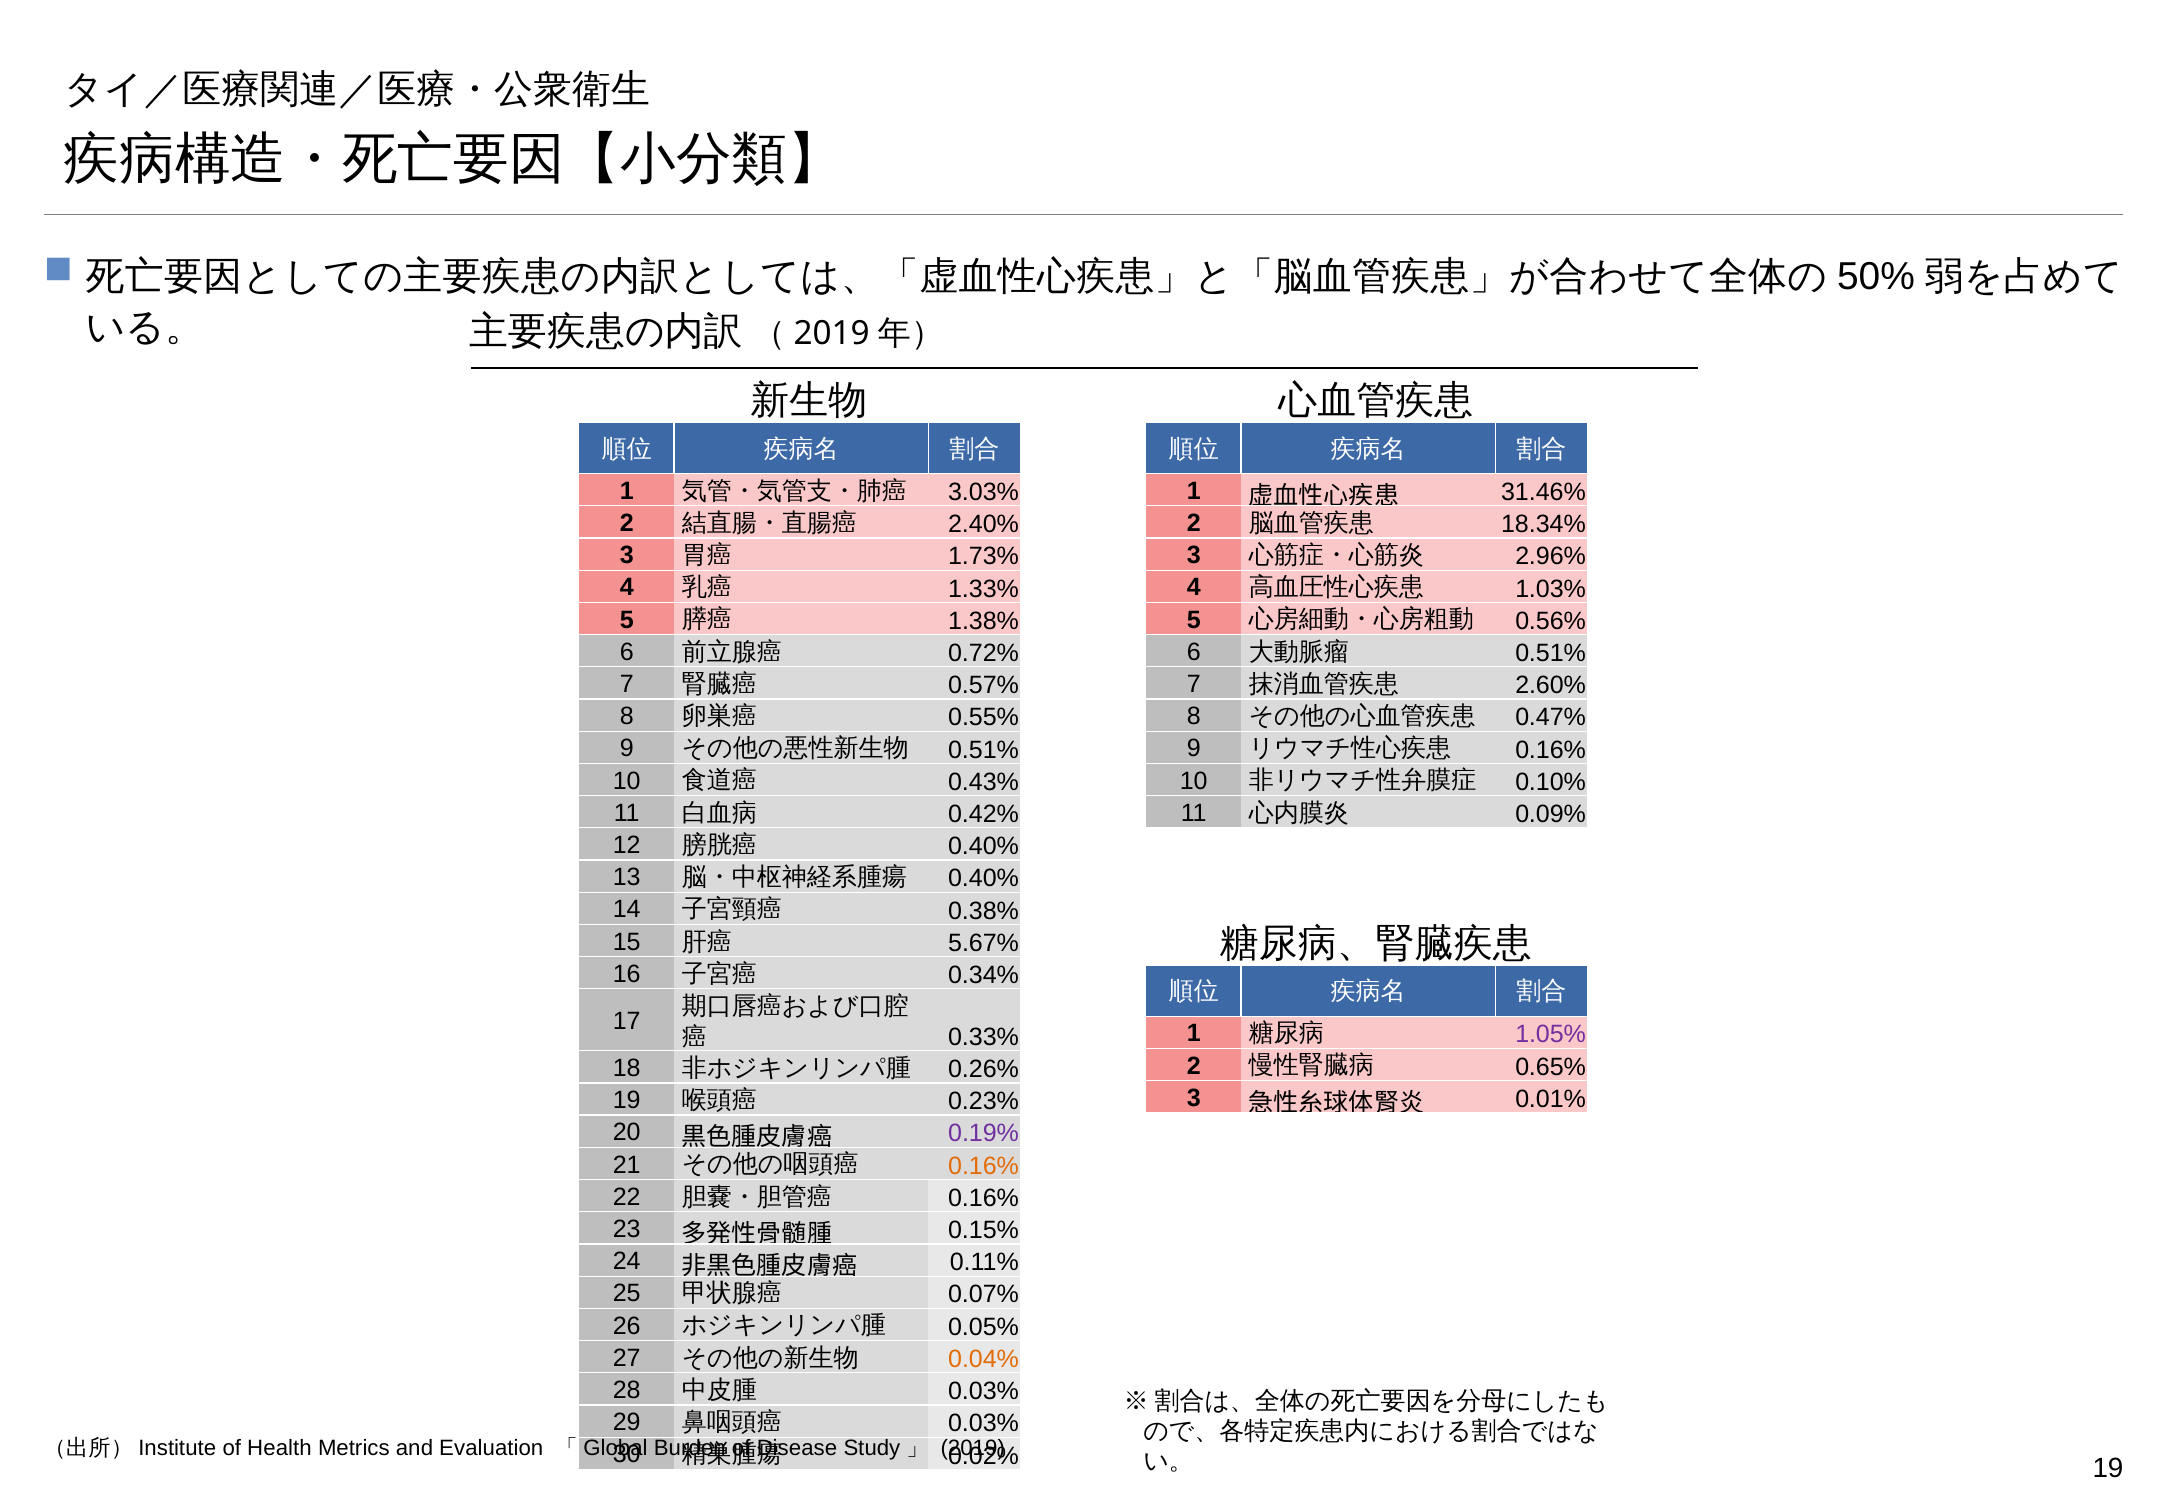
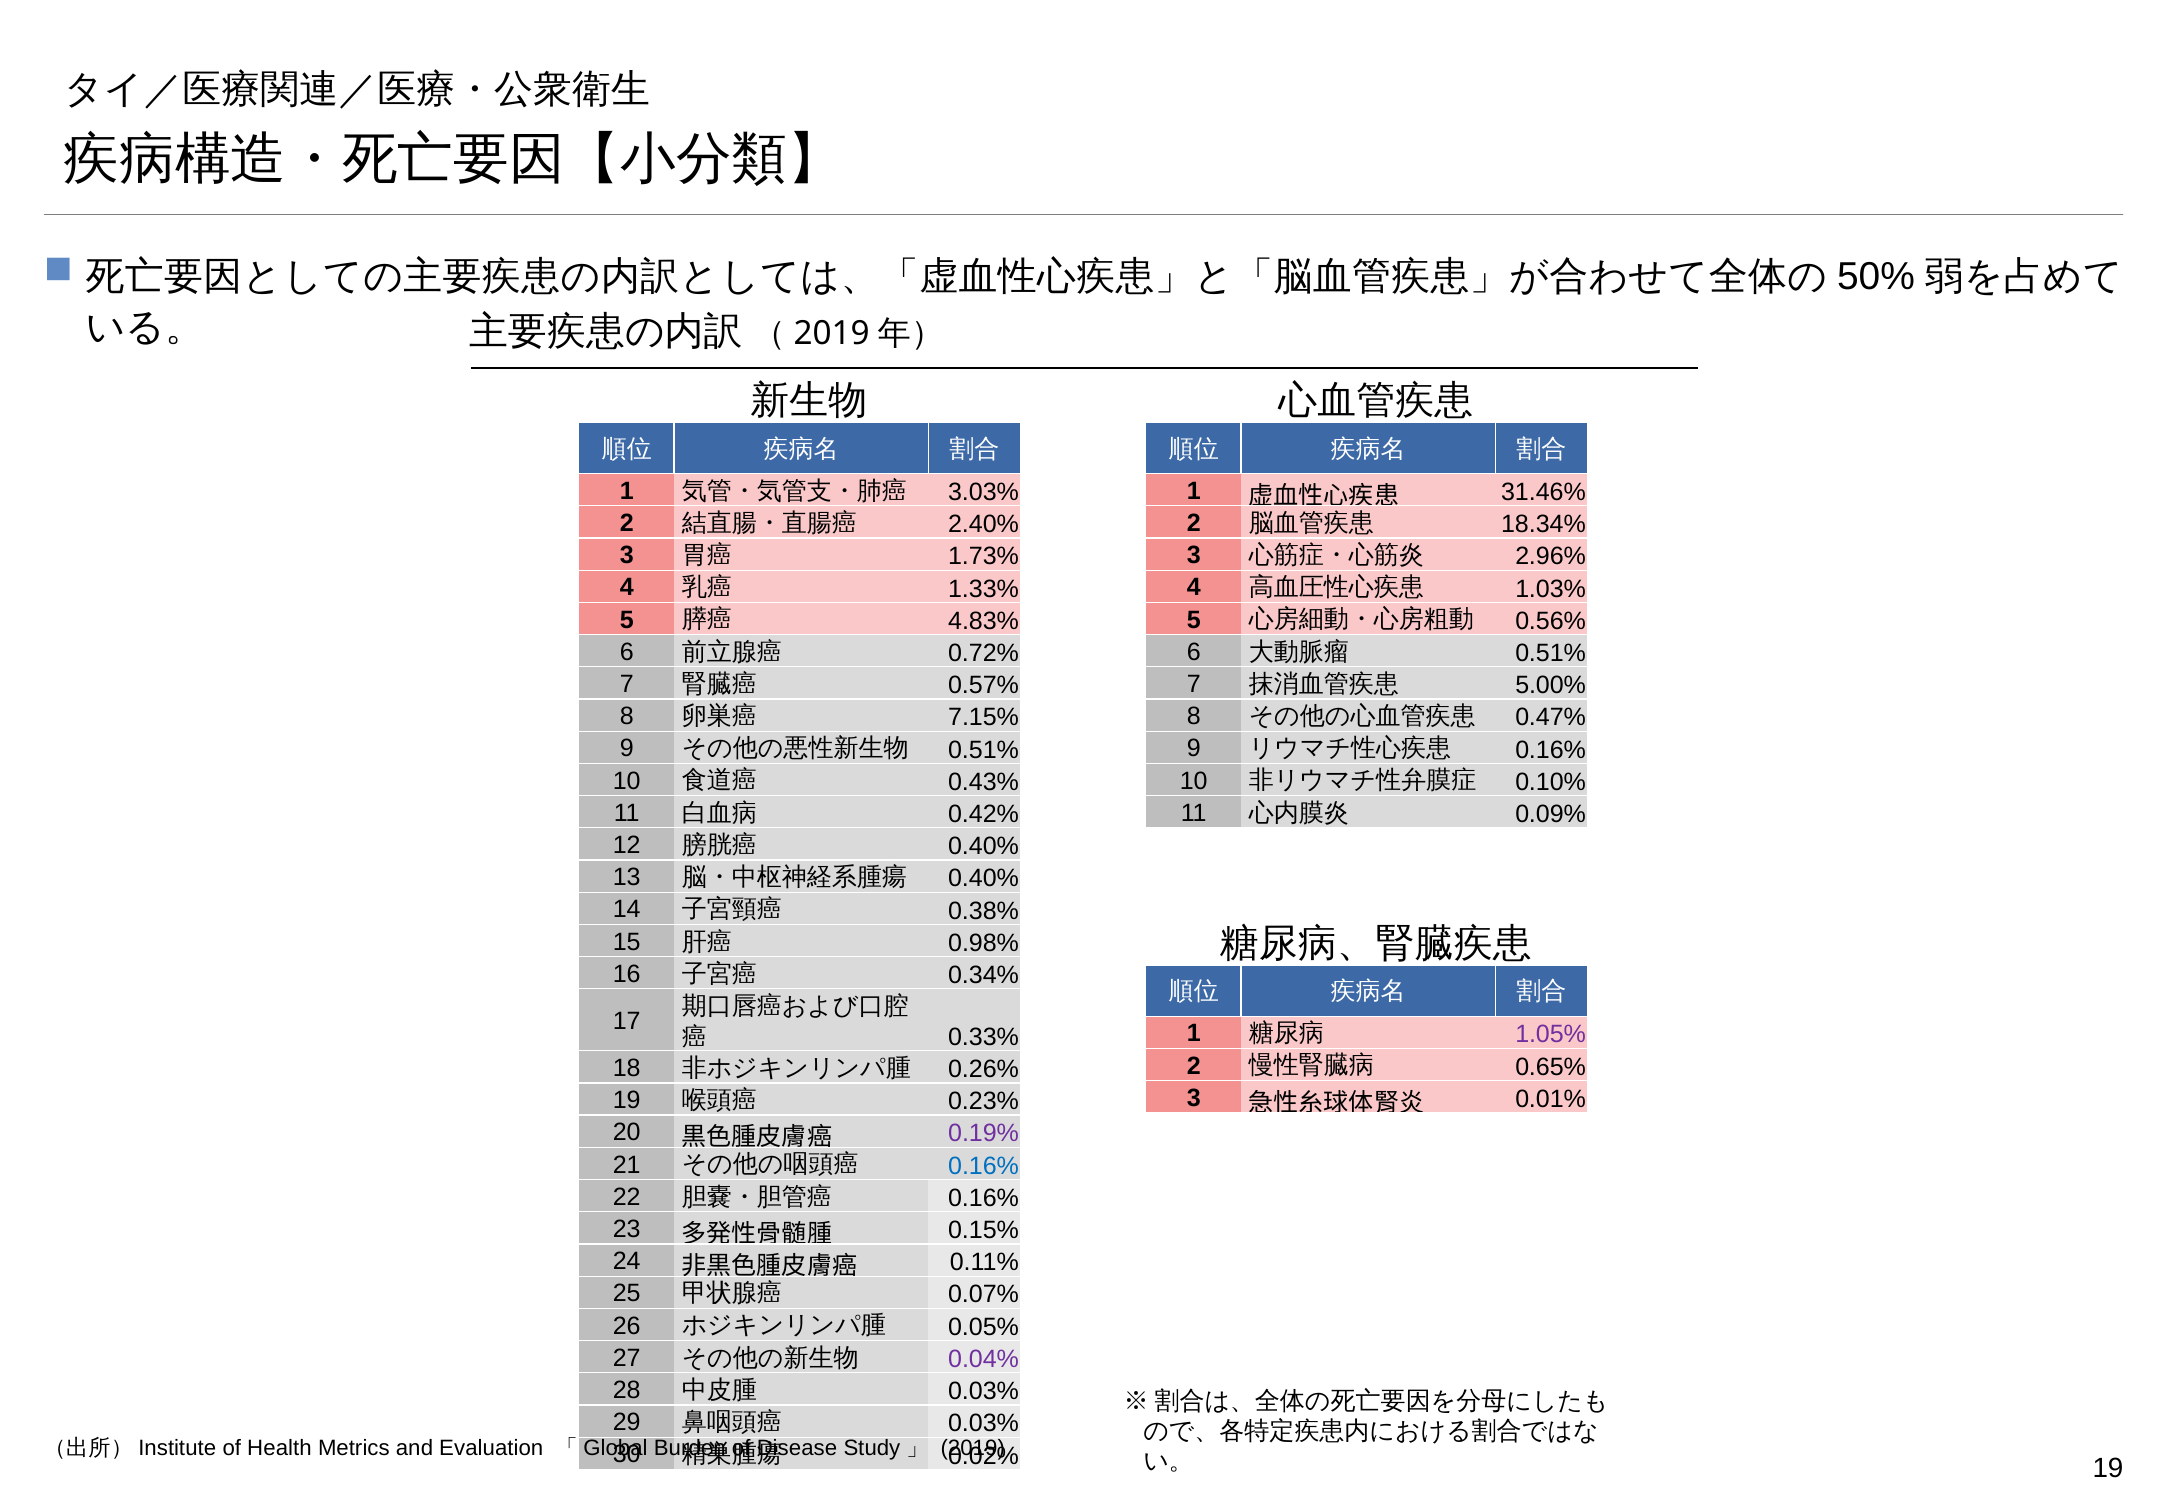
1.38%: 1.38% -> 4.83% (984, 621)
2.60%: 2.60% -> 5.00% (1551, 685)
0.55%: 0.55% -> 7.15% (984, 718)
5.67%: 5.67% -> 0.98% (984, 943)
0.16% colour: orange -> blue (984, 1166)
0.04% colour: orange -> purple (984, 1359)
